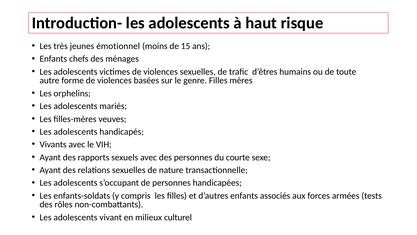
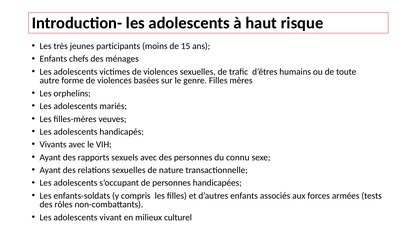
émotionnel: émotionnel -> participants (118, 46)
courte: courte -> connu (238, 157)
